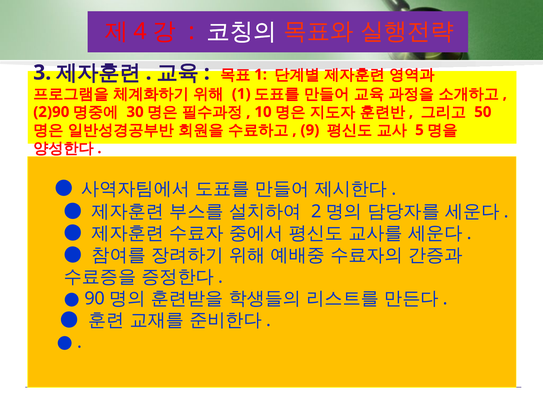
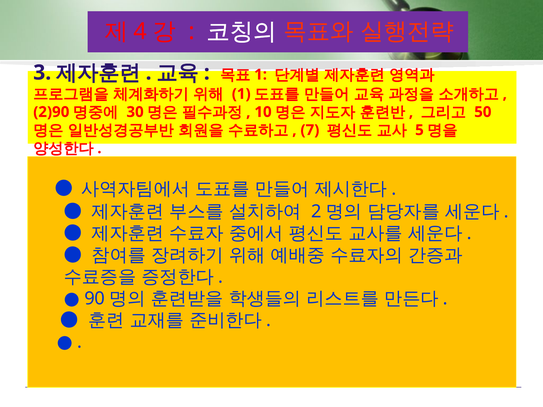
9: 9 -> 7 (310, 130)
